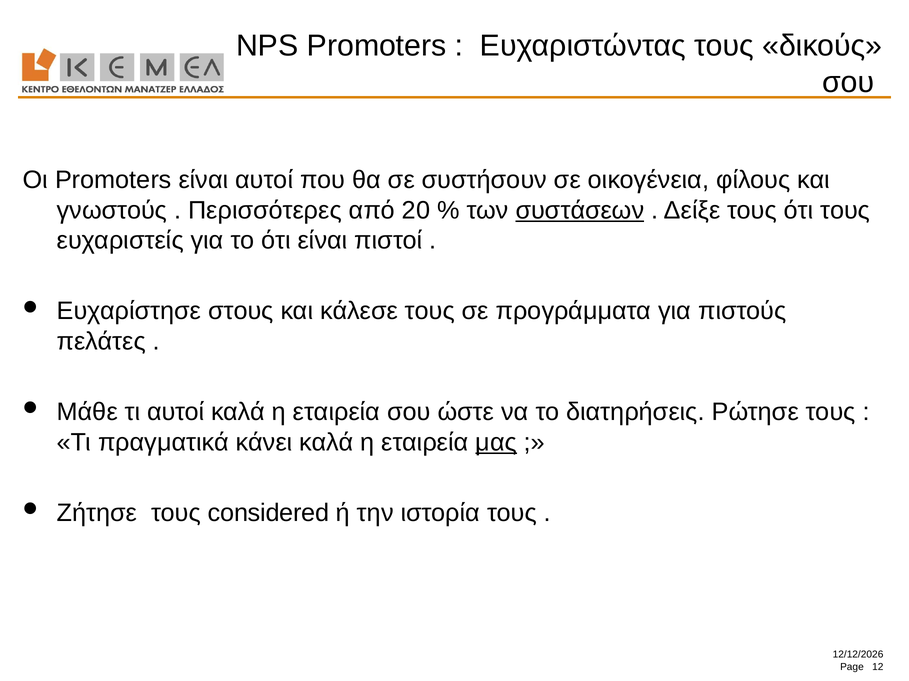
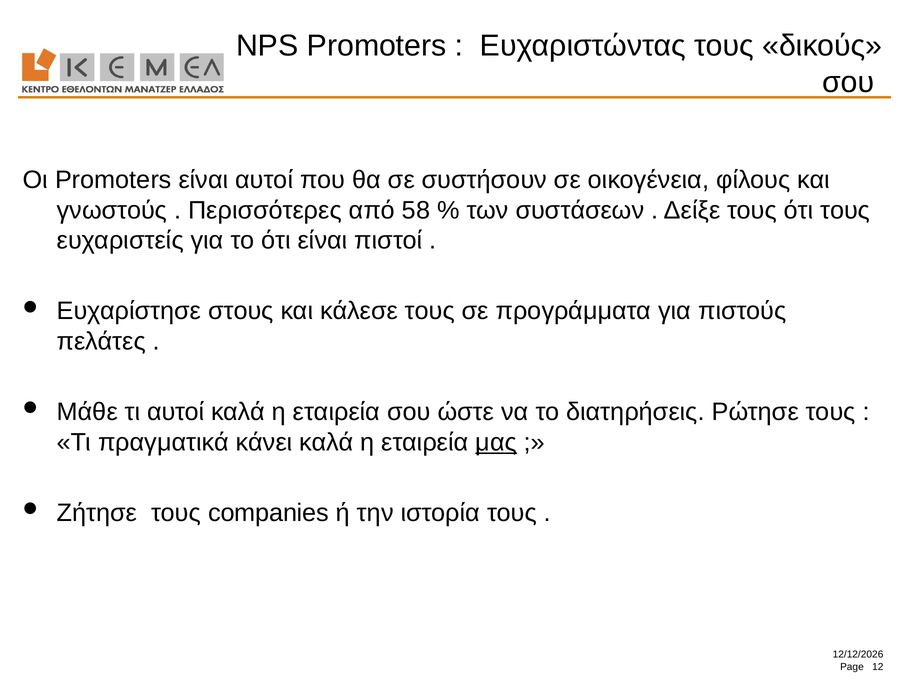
20: 20 -> 58 (416, 210)
συστάσεων underline: present -> none (580, 210)
considered: considered -> companies (269, 514)
